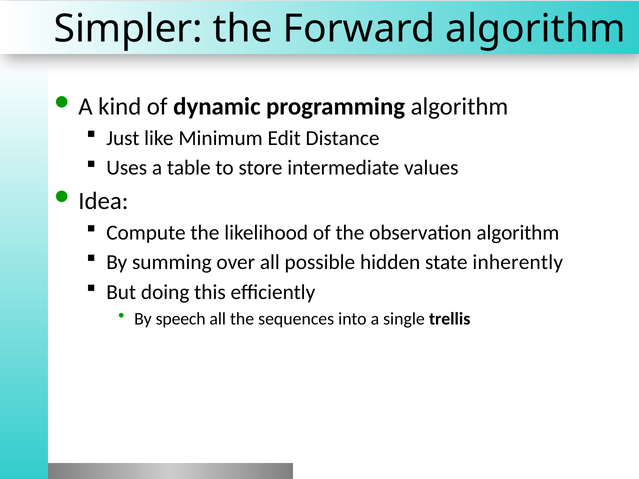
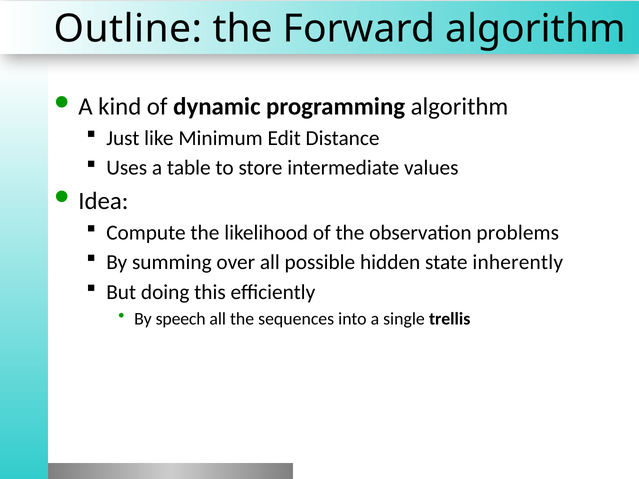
Simpler: Simpler -> Outline (128, 29)
observation algorithm: algorithm -> problems (518, 233)
